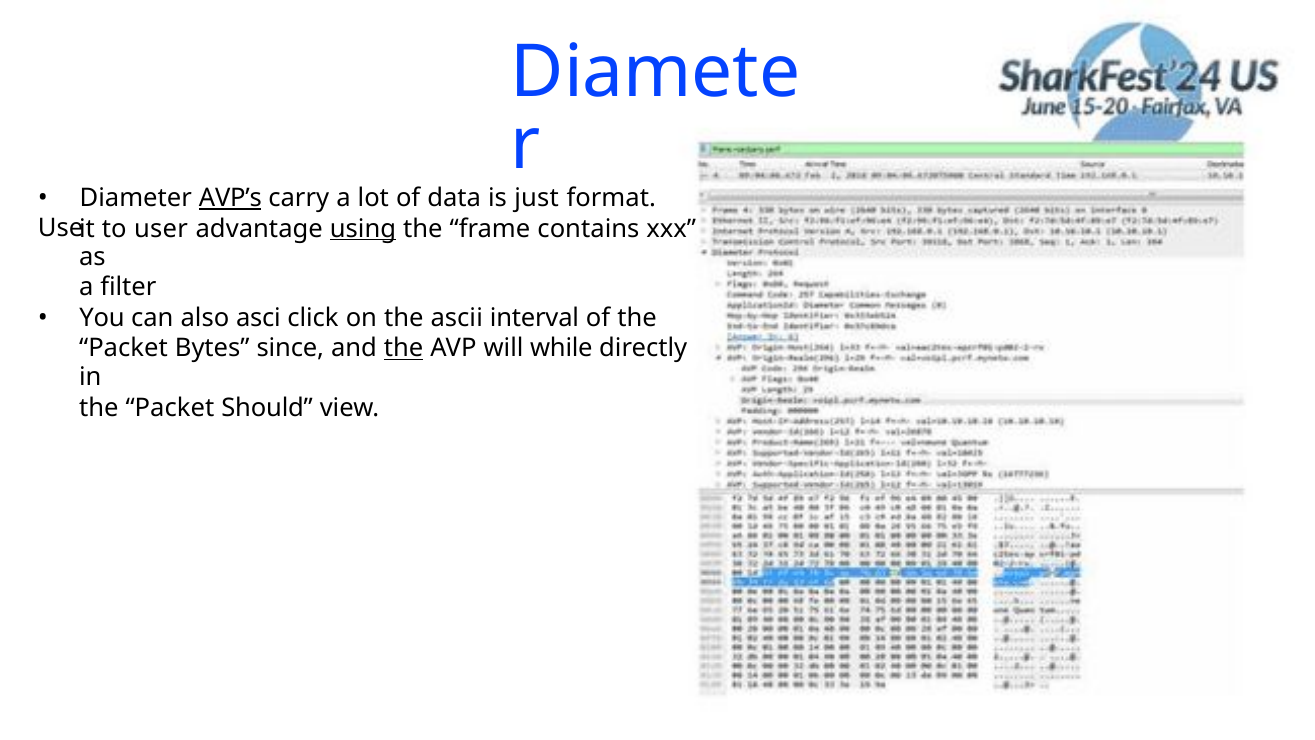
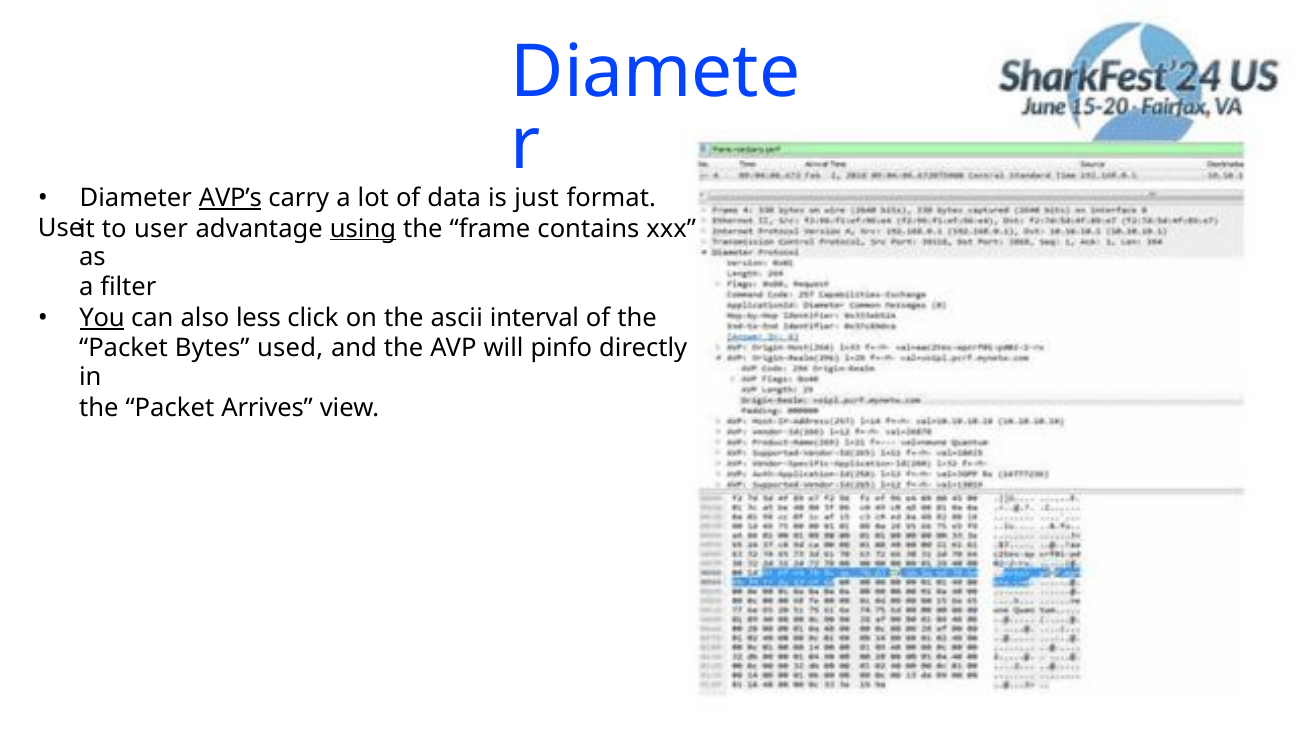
You underline: none -> present (102, 318)
asci: asci -> less (258, 318)
since: since -> used (290, 348)
the underline: present -> none (404, 348)
while: while -> pinfo (561, 348)
Should: Should -> Arrives (267, 408)
